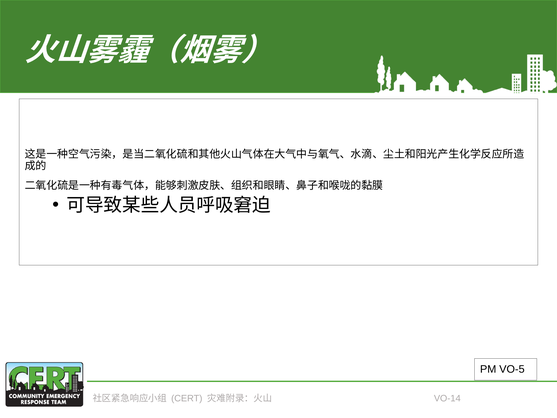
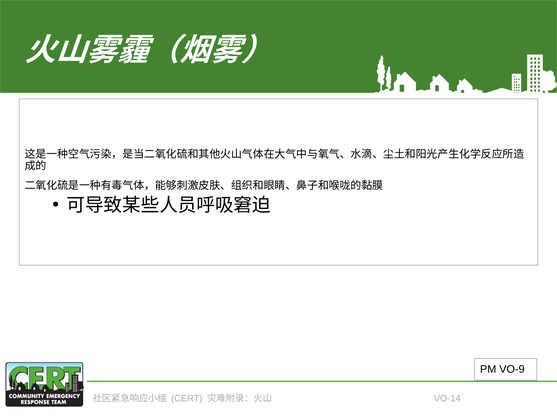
VO-5: VO-5 -> VO-9 (512, 369)
